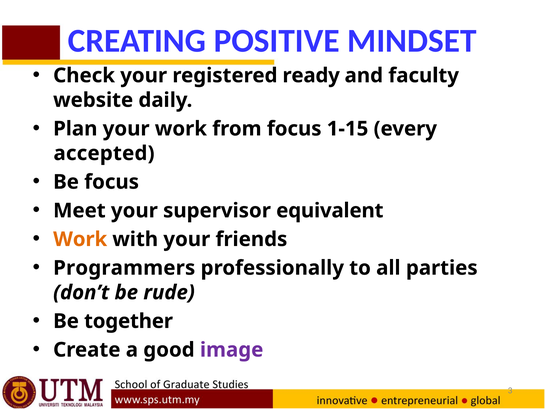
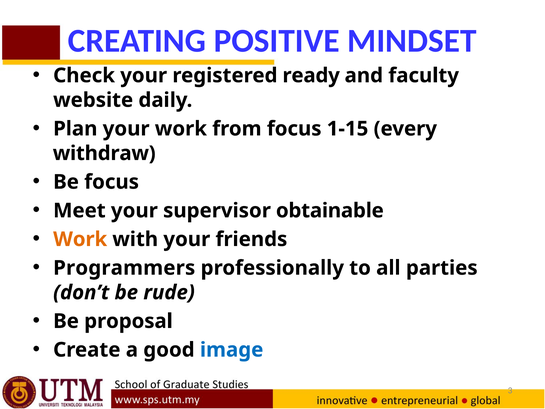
accepted: accepted -> withdraw (104, 153)
equivalent: equivalent -> obtainable (330, 211)
together: together -> proposal (128, 321)
image colour: purple -> blue (232, 350)
